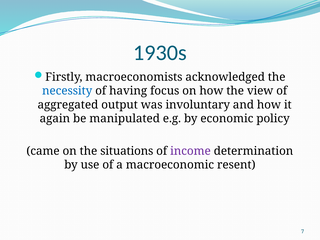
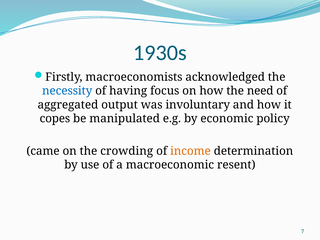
view: view -> need (260, 91)
again: again -> copes (55, 119)
situations: situations -> crowding (127, 151)
income colour: purple -> orange (190, 151)
